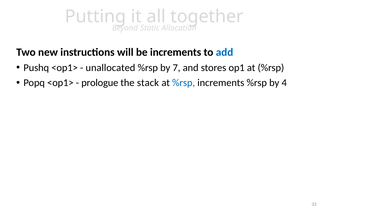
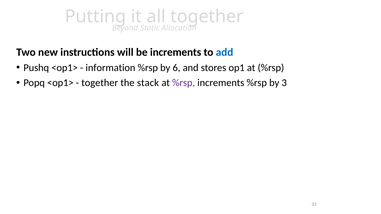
unallocated: unallocated -> information (110, 68)
7: 7 -> 6 (177, 68)
prologue: prologue -> together (100, 83)
%rsp colour: blue -> purple (184, 83)
4: 4 -> 3 (284, 83)
